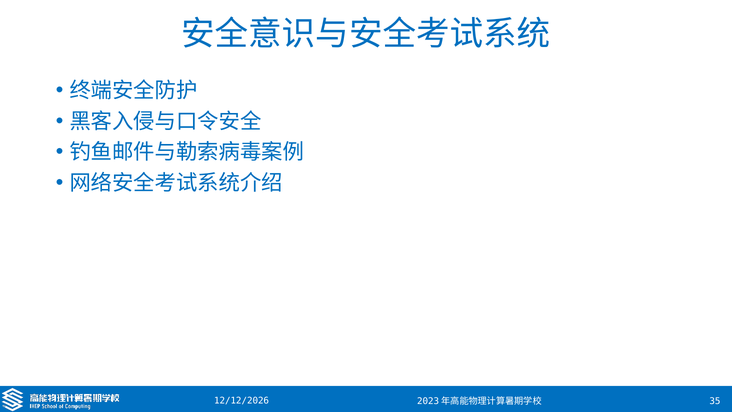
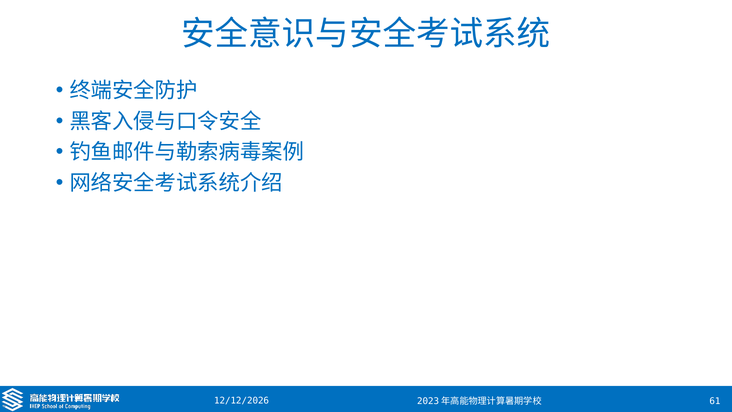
35: 35 -> 61 (715, 401)
